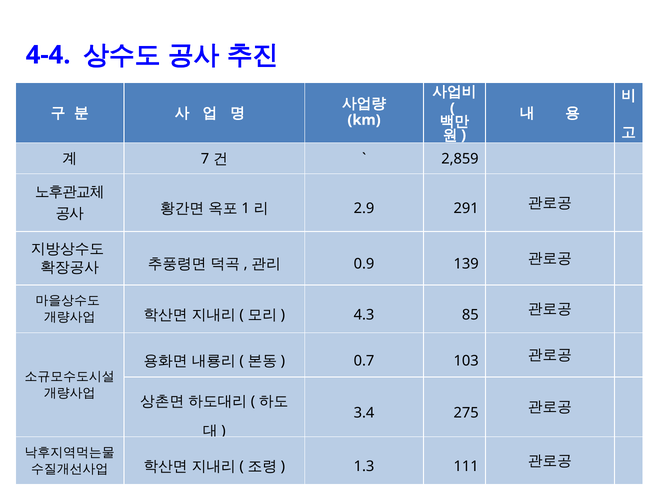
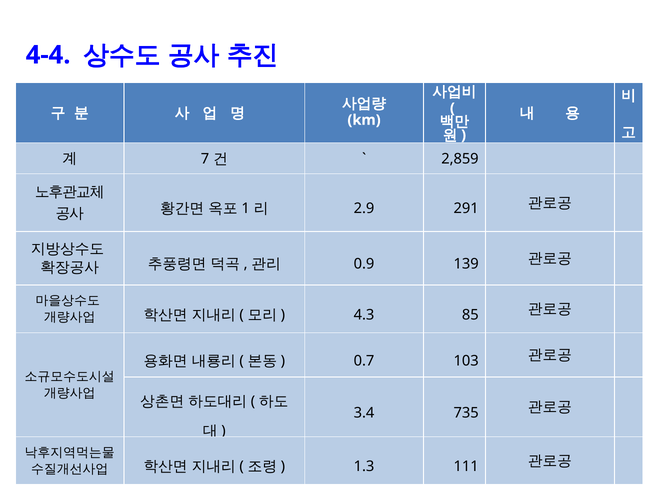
275: 275 -> 735 (466, 413)
